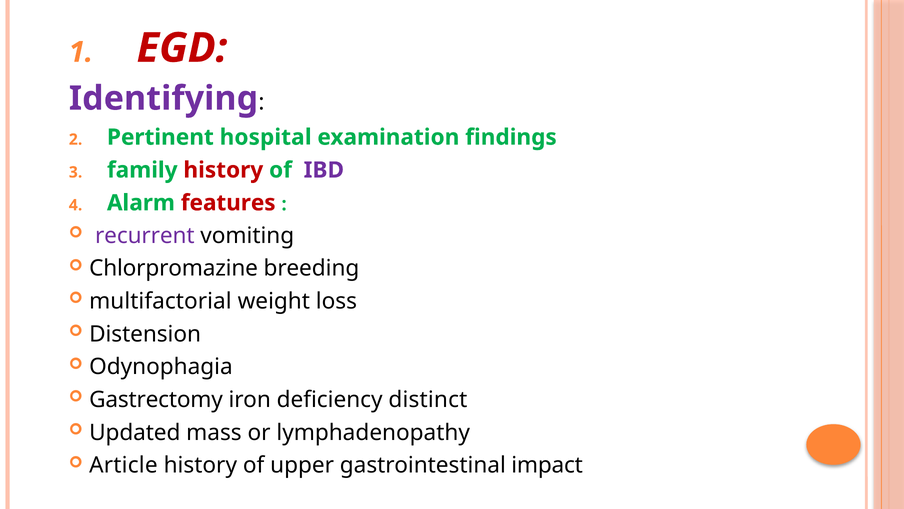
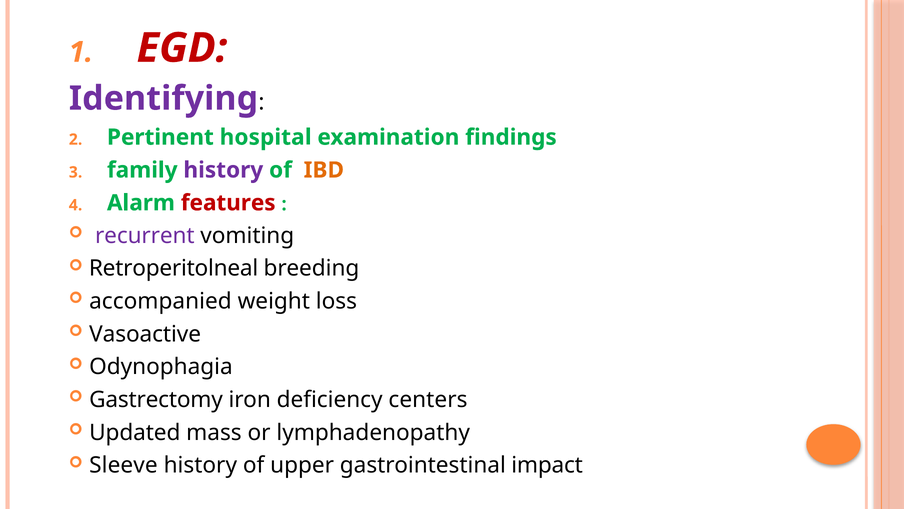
history colour: red -> purple (223, 170)
IBD colour: purple -> orange (324, 170)
Chlorpromazine: Chlorpromazine -> Retroperitolneal (174, 268)
multifactorial: multifactorial -> accompanied (160, 301)
Distension: Distension -> Vasoactive (145, 334)
distinct: distinct -> centers (428, 399)
Article: Article -> Sleeve (123, 465)
